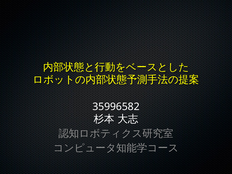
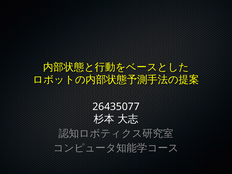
35996582: 35996582 -> 26435077 (116, 107)
